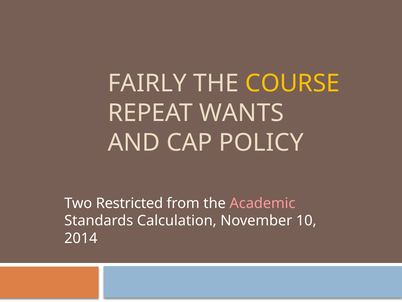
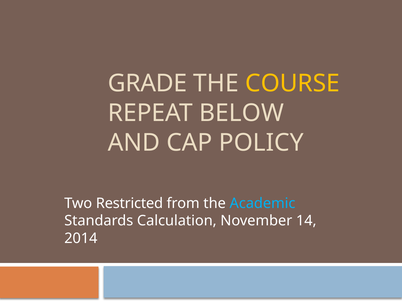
FAIRLY: FAIRLY -> GRADE (148, 83)
WANTS: WANTS -> BELOW (242, 113)
Academic colour: pink -> light blue (263, 203)
10: 10 -> 14 (306, 220)
